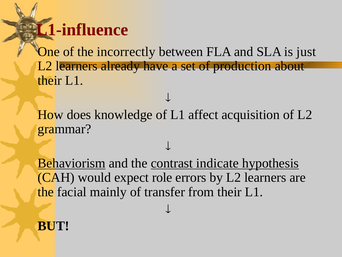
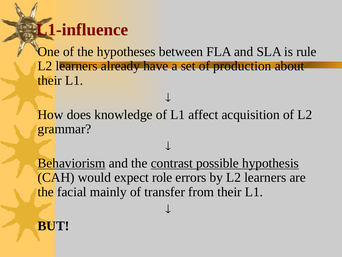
incorrectly: incorrectly -> hypotheses (126, 52)
just: just -> rule (306, 52)
indicate: indicate -> possible (217, 163)
